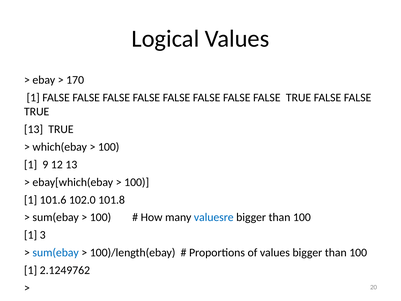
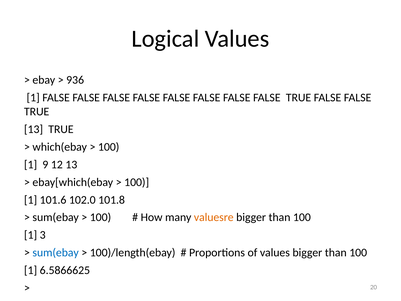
170: 170 -> 936 (75, 80)
valuesre colour: blue -> orange (214, 217)
2.1249762: 2.1249762 -> 6.5866625 (65, 270)
